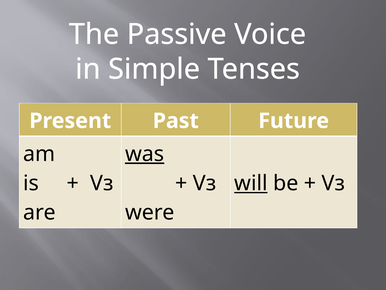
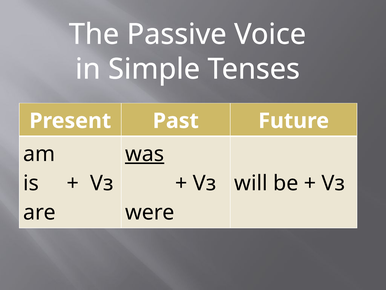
will underline: present -> none (251, 183)
